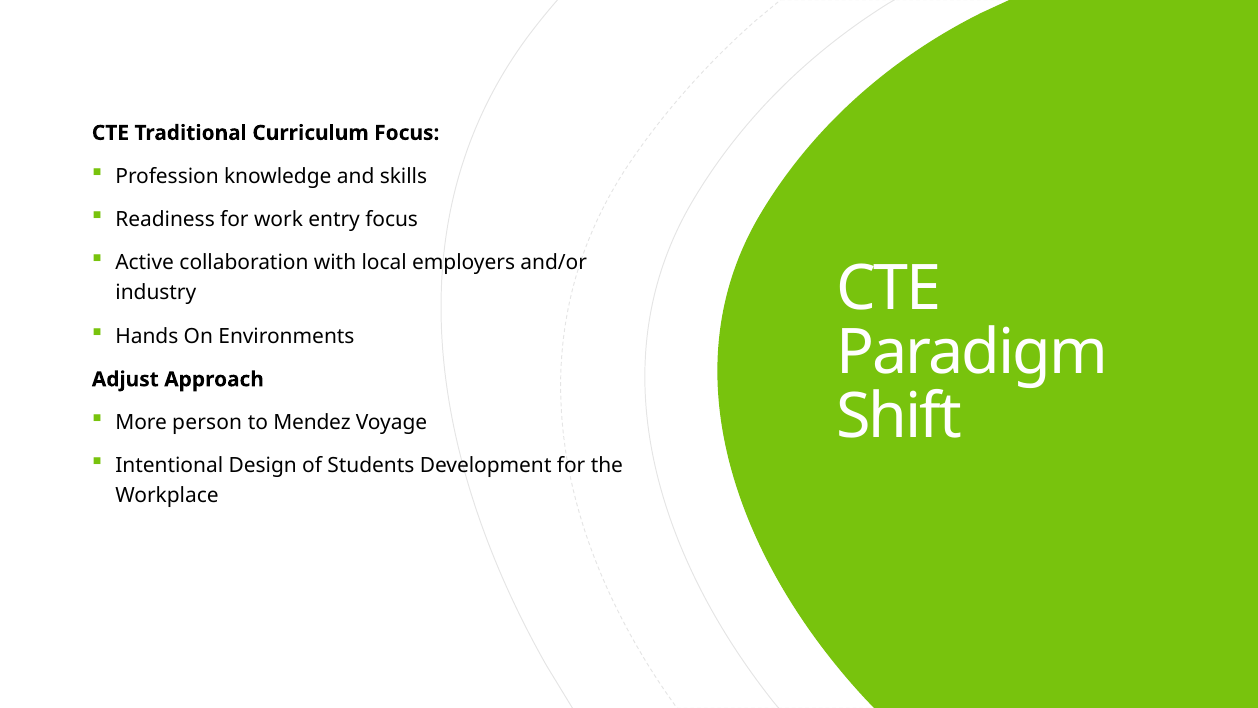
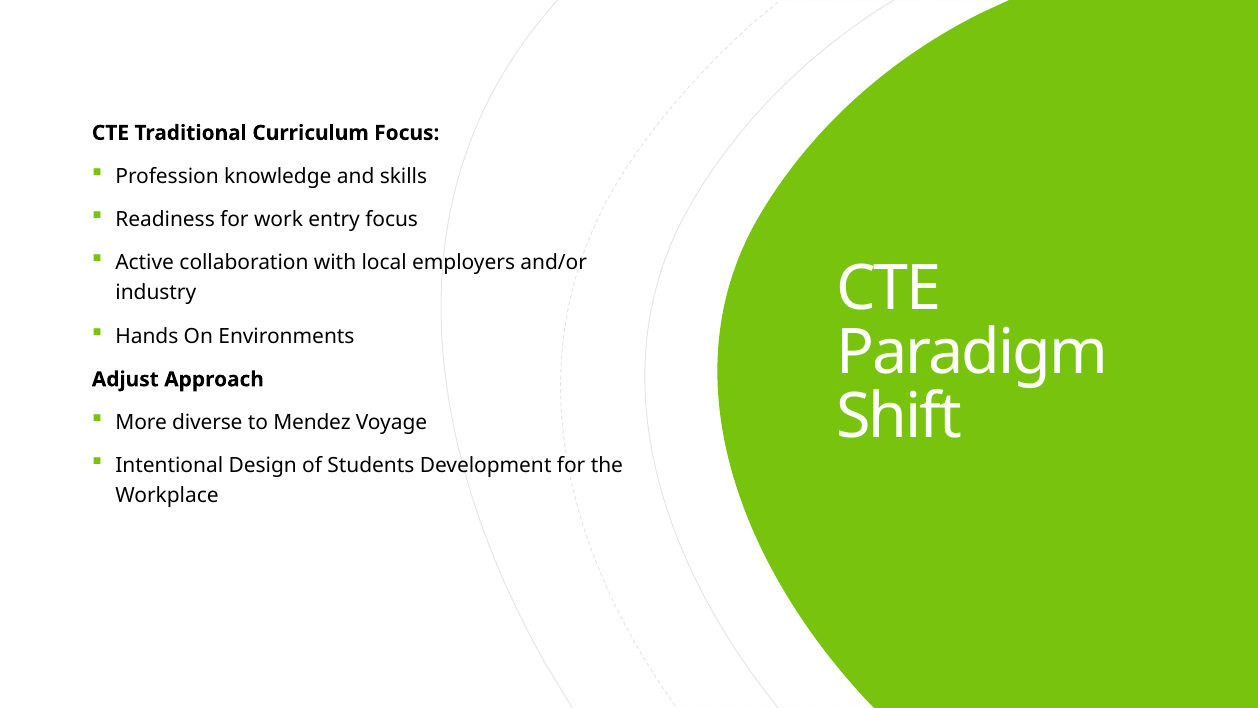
person: person -> diverse (207, 422)
